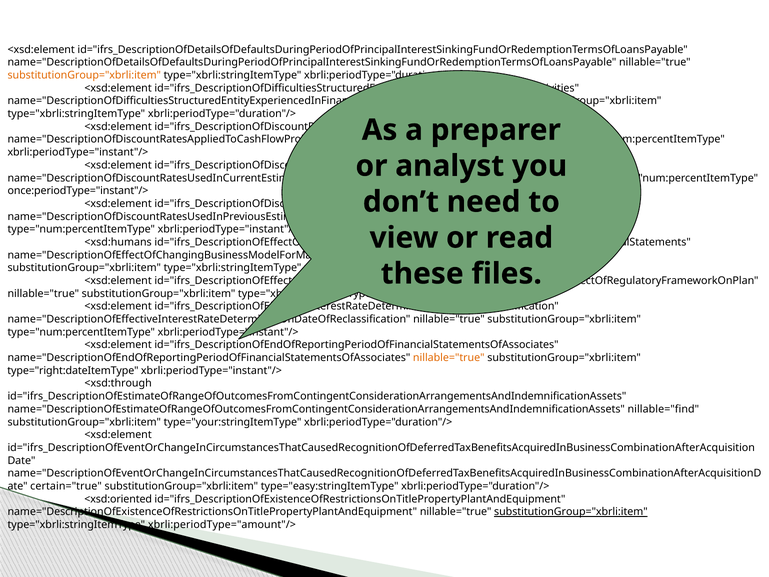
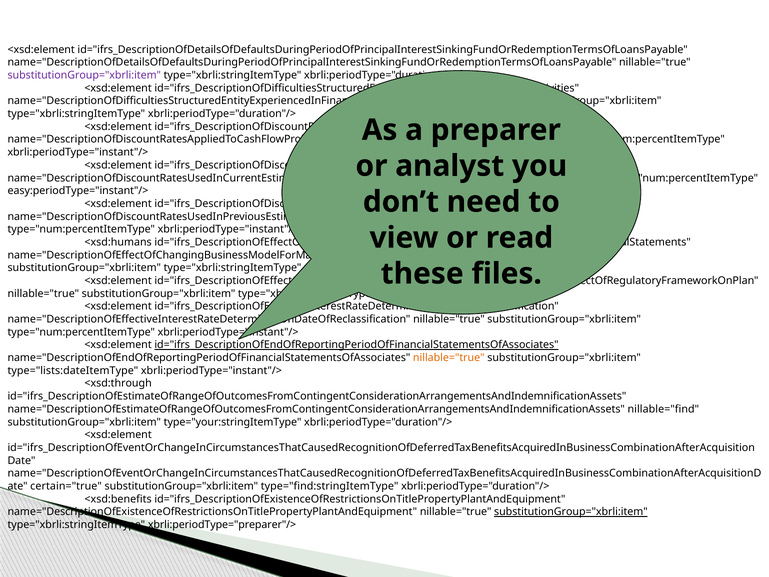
substitutionGroup="xbrli:item colour: orange -> purple (84, 75)
once:periodType="instant"/>: once:periodType="instant"/> -> easy:periodType="instant"/> (78, 191)
id="ifrs_DescriptionOfEndOfReportingPeriodOfFinancialStatementsOfAssociates underline: none -> present (356, 345)
type="right:dateItemType: type="right:dateItemType -> type="lists:dateItemType (73, 370)
type="easy:stringItemType: type="easy:stringItemType -> type="find:stringItemType (330, 486)
<xsd:oriented: <xsd:oriented -> <xsd:benefits (118, 499)
xbrli:periodType="amount"/>: xbrli:periodType="amount"/> -> xbrli:periodType="preparer"/> (222, 525)
